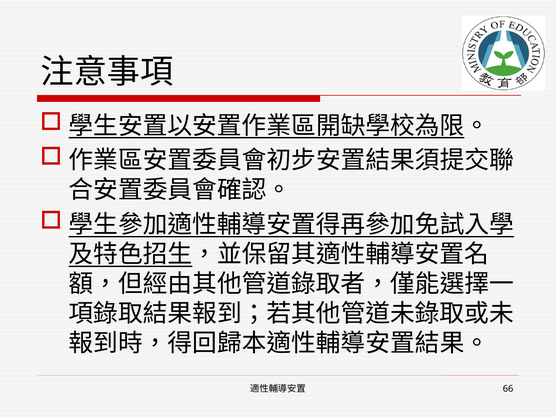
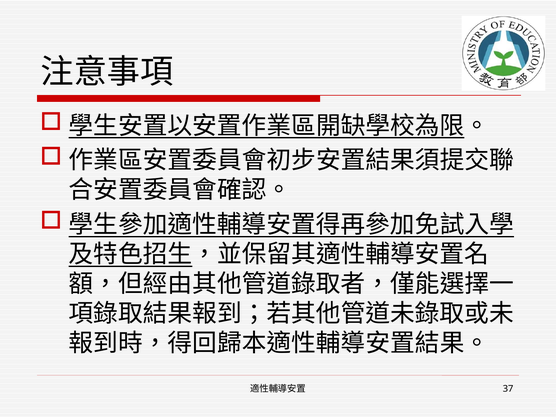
66: 66 -> 37 (508, 389)
